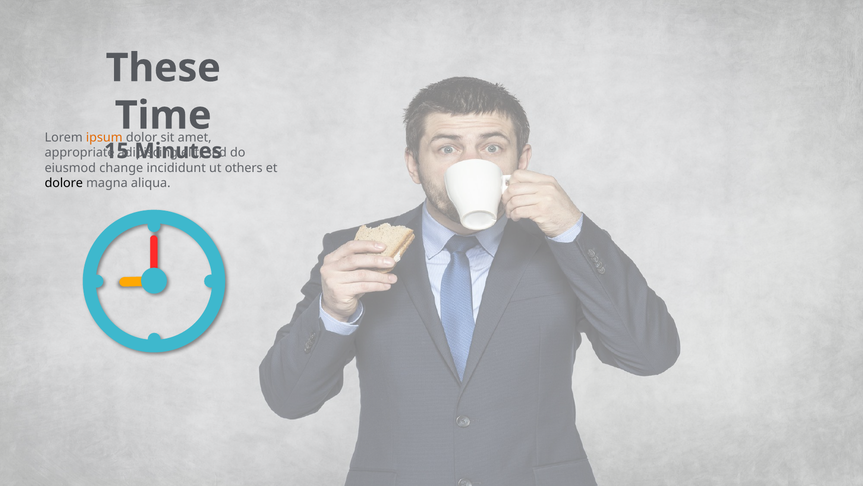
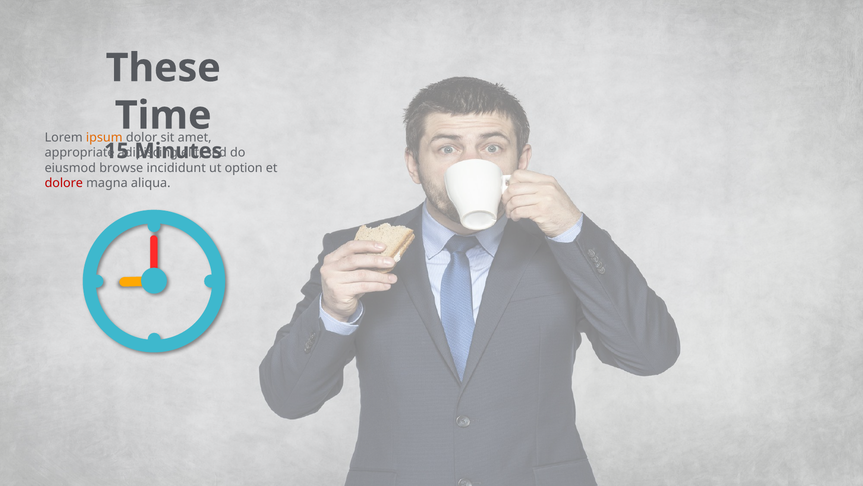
change: change -> browse (121, 168)
others: others -> option (244, 168)
dolore colour: black -> red (64, 183)
